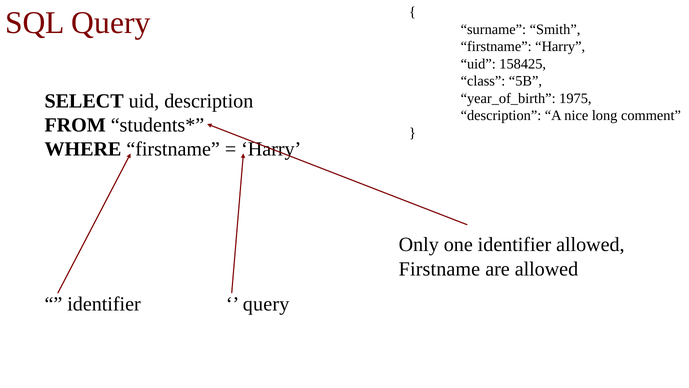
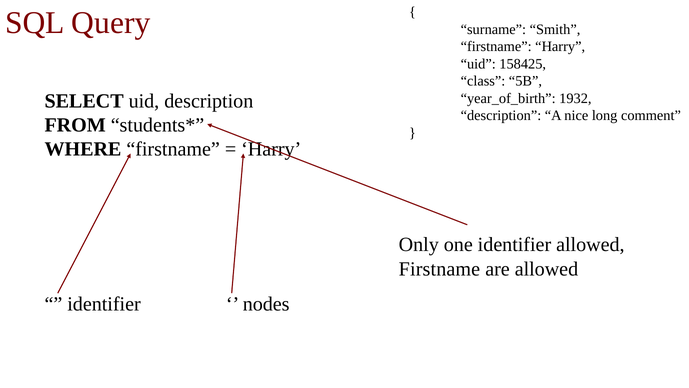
1975: 1975 -> 1932 (575, 98)
query: query -> nodes (266, 304)
